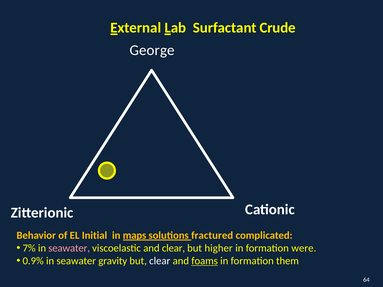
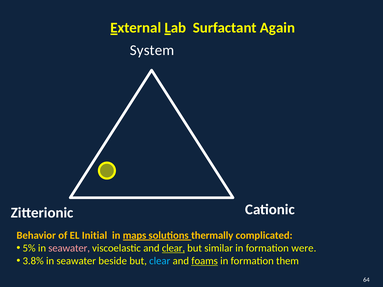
Crude: Crude -> Again (278, 28)
George: George -> System (152, 50)
fractured: fractured -> thermally (212, 236)
7%: 7% -> 5% (29, 248)
clear underline: none -> present (173, 248)
higher: higher -> similar (219, 248)
0.9%: 0.9% -> 3.8% (33, 261)
gravity: gravity -> beside (113, 261)
clear colour: white -> light blue (160, 261)
